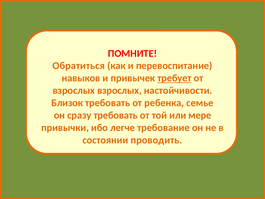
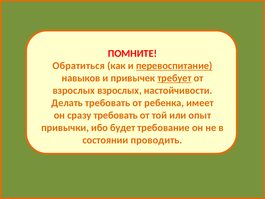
перевоспитание underline: none -> present (174, 66)
Близок: Близок -> Делать (67, 103)
семье: семье -> имеет (200, 103)
мере: мере -> опыт (200, 115)
легче: легче -> будет (123, 128)
